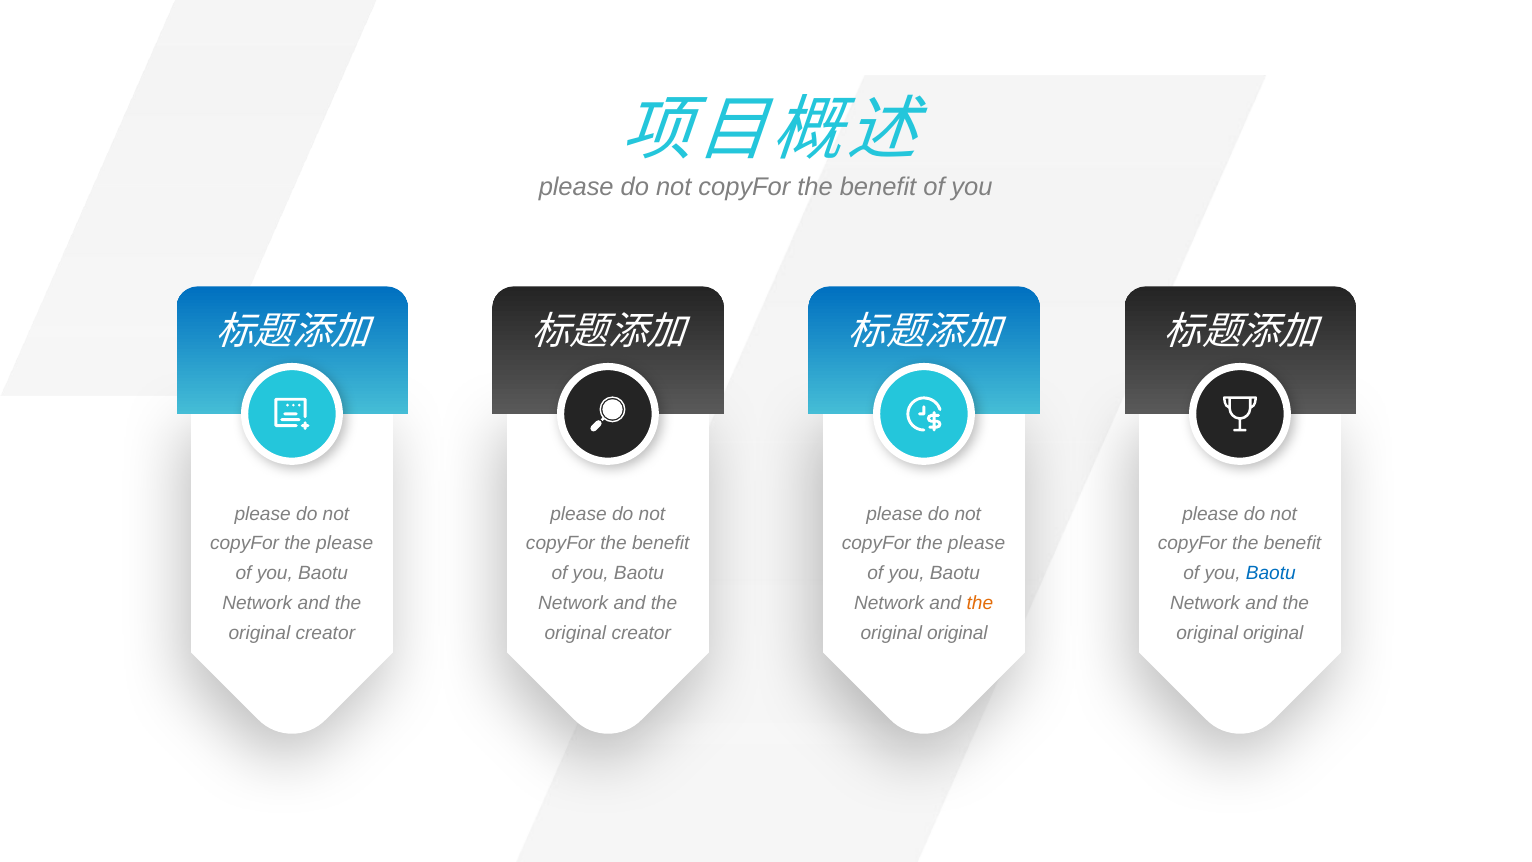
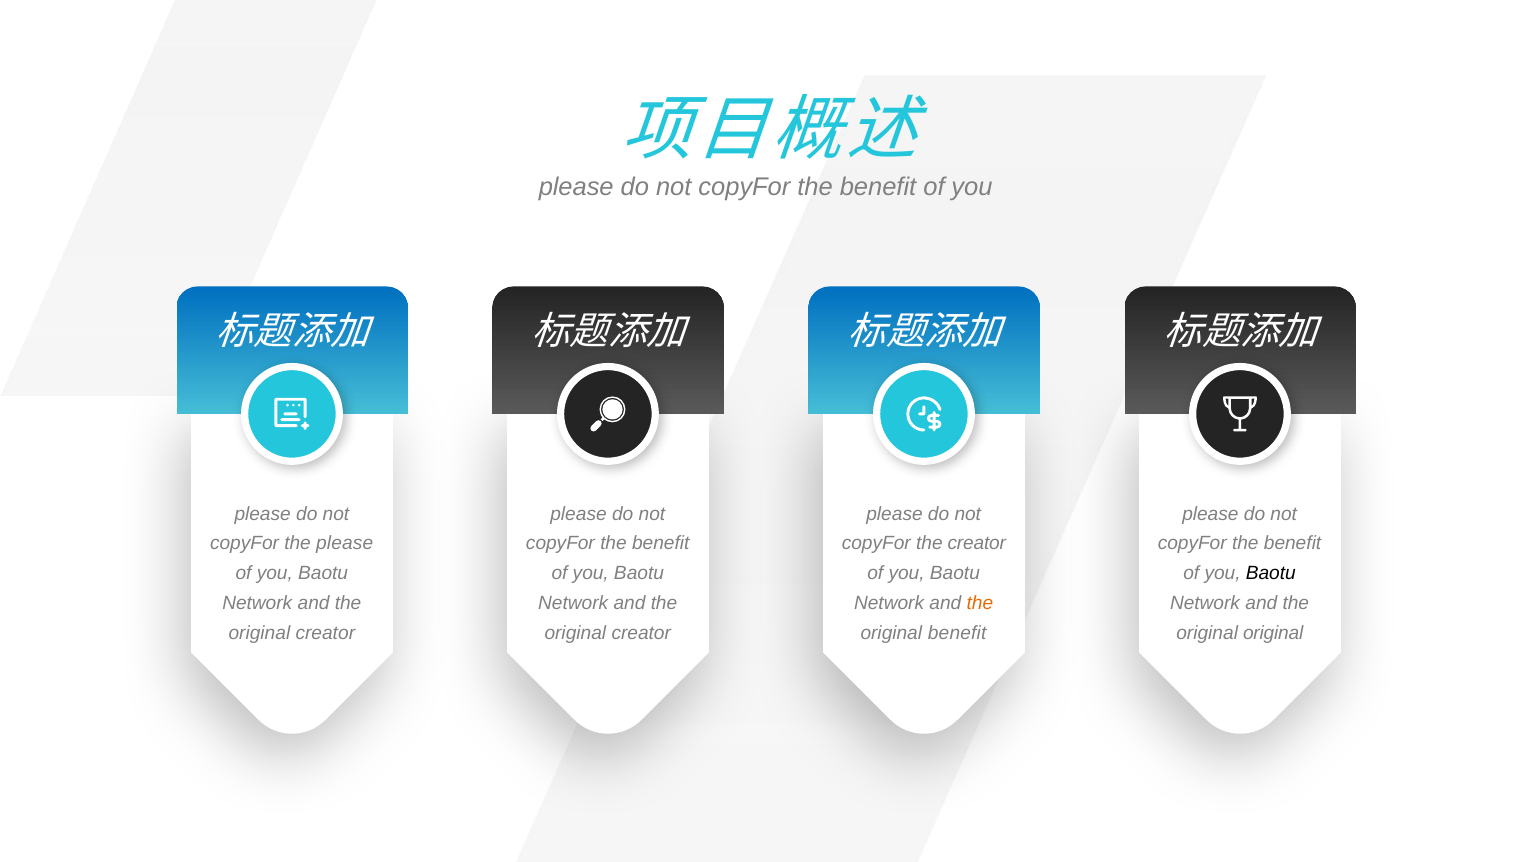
please: please -> creator (977, 543)
Baotu colour: blue -> black (1271, 573)
original: original -> benefit (957, 633)
